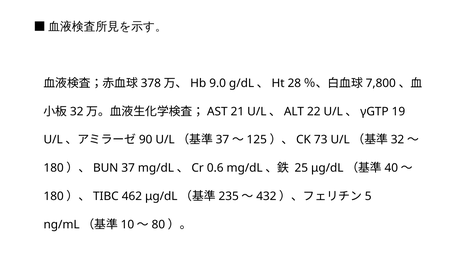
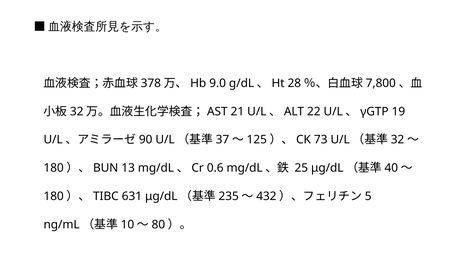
37: 37 -> 13 (128, 168)
462: 462 -> 631 (132, 197)
